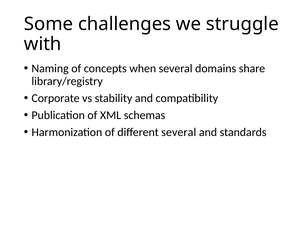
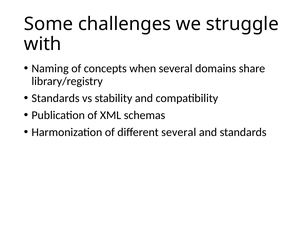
Corporate: Corporate -> Standards (56, 98)
